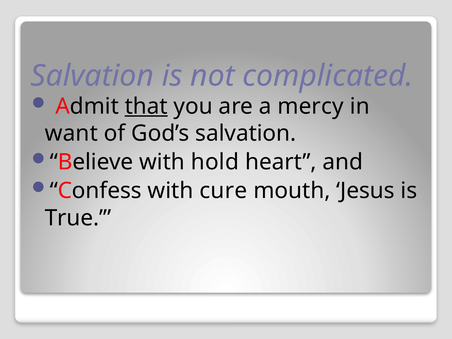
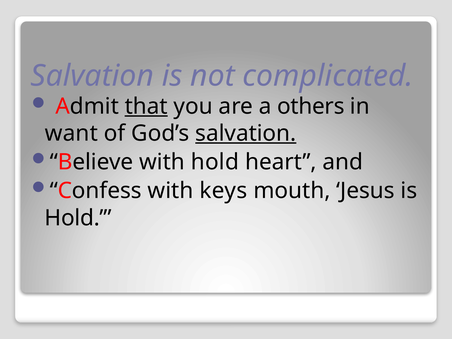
mercy: mercy -> others (311, 106)
salvation underline: none -> present (246, 133)
cure: cure -> keys (223, 191)
True: True -> Hold (78, 218)
